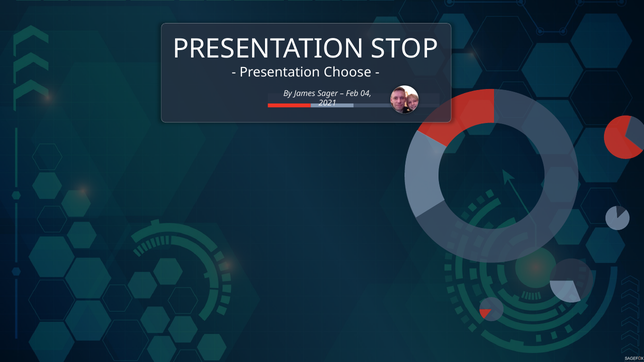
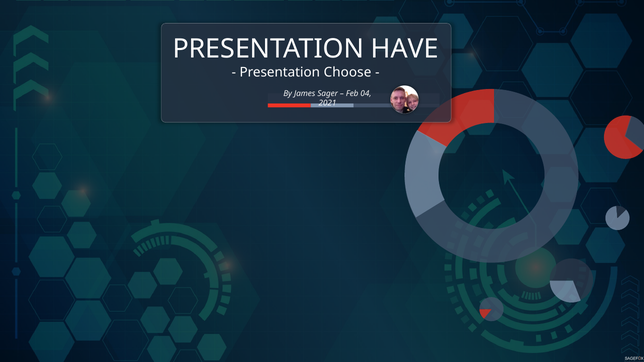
STOP: STOP -> HAVE (405, 49)
